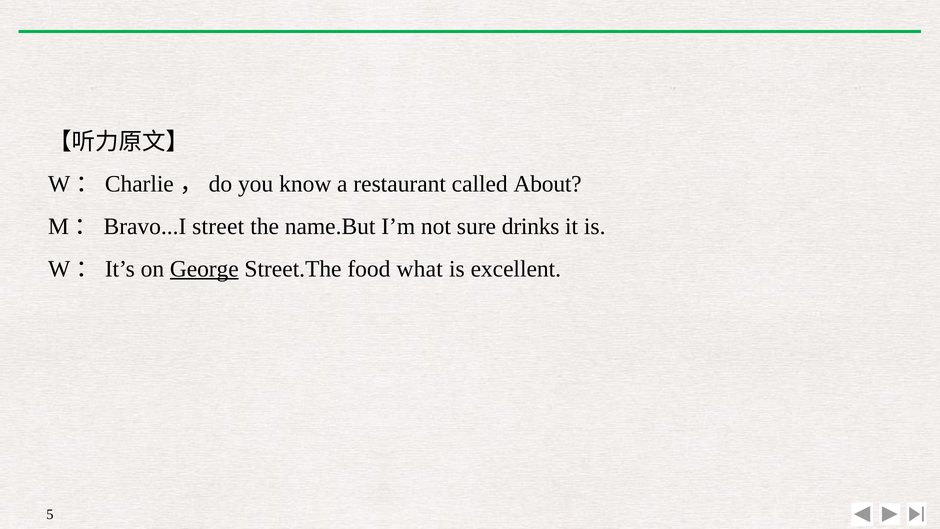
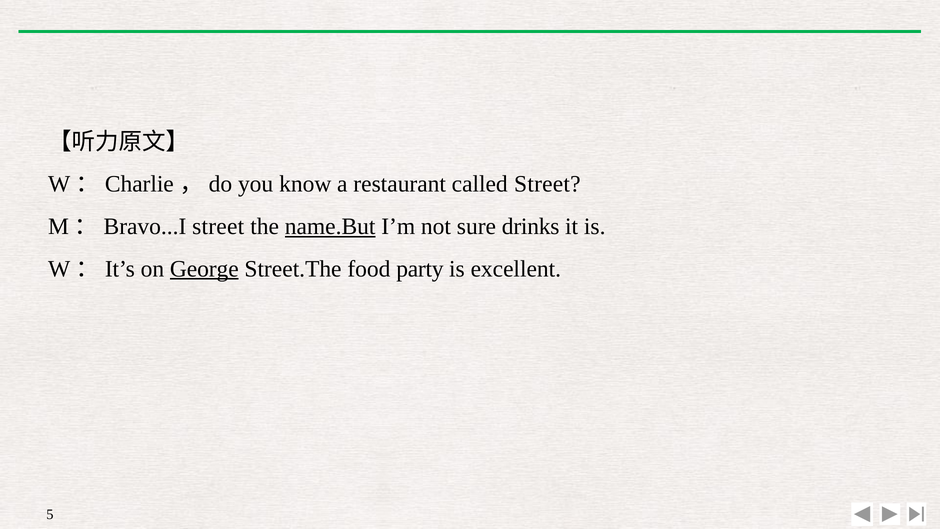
called About: About -> Street (547, 184)
name.But underline: none -> present (330, 226)
what: what -> party (420, 269)
